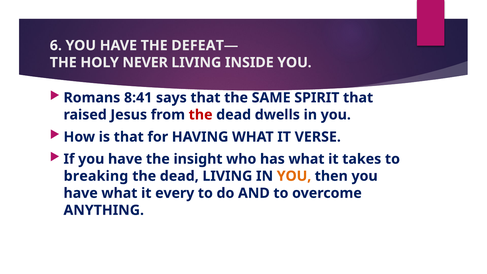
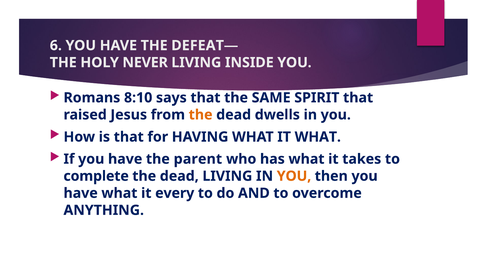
8:41: 8:41 -> 8:10 (138, 98)
the colour: red -> orange (201, 115)
IT VERSE: VERSE -> WHAT (318, 137)
insight: insight -> parent (198, 159)
breaking: breaking -> complete (96, 176)
